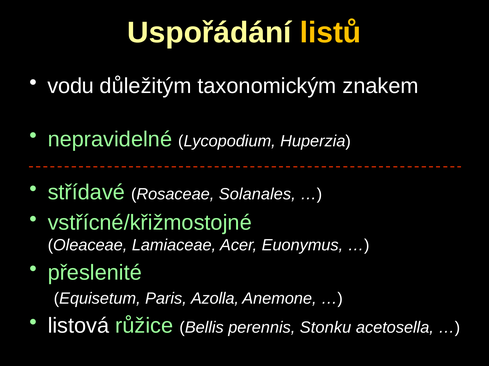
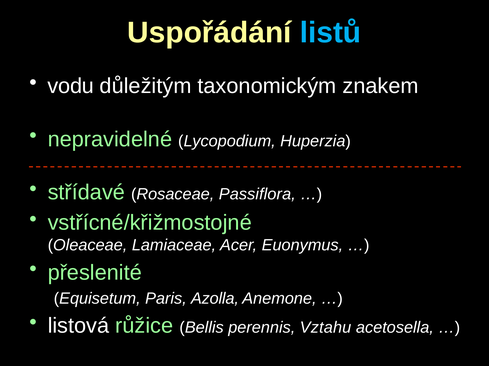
listů colour: yellow -> light blue (331, 33)
Solanales: Solanales -> Passiflora (257, 195)
Stonku: Stonku -> Vztahu (326, 328)
